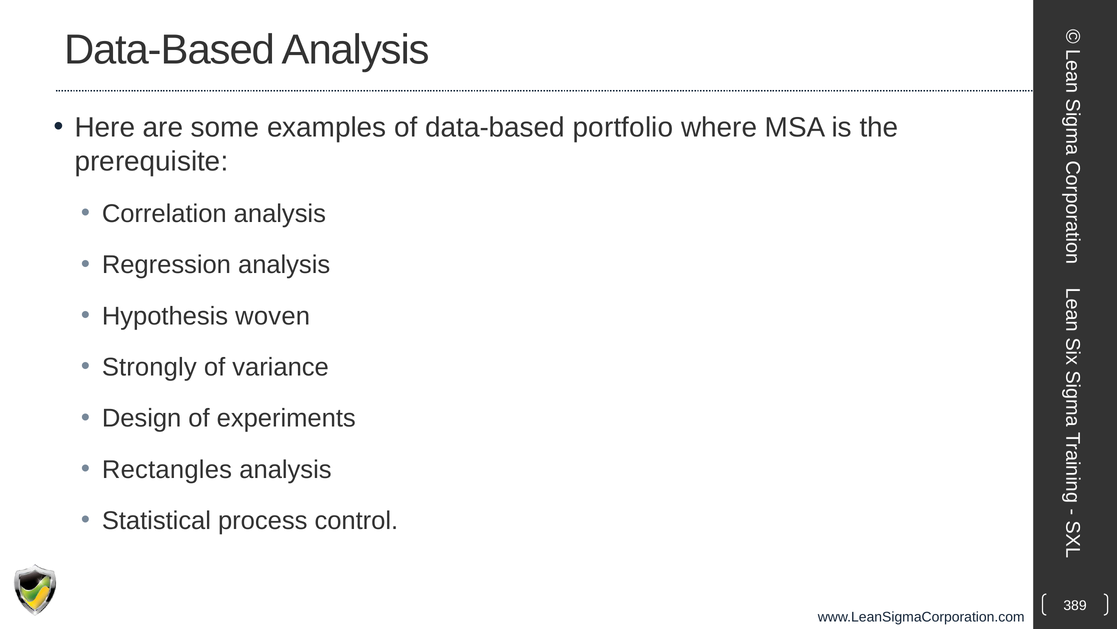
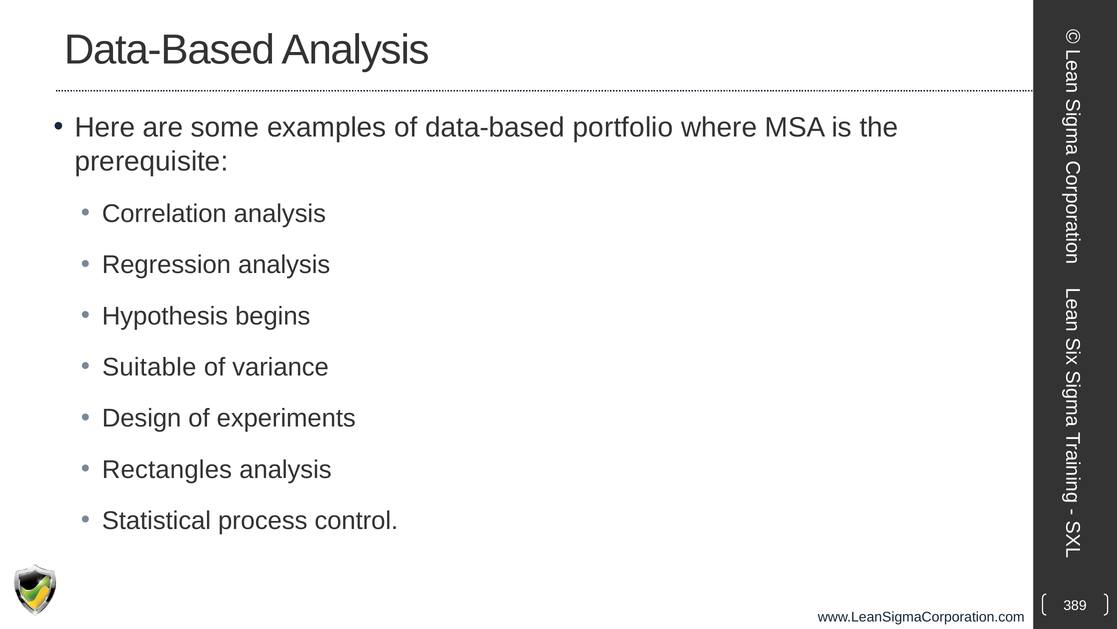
woven: woven -> begins (273, 316)
Strongly: Strongly -> Suitable (149, 367)
